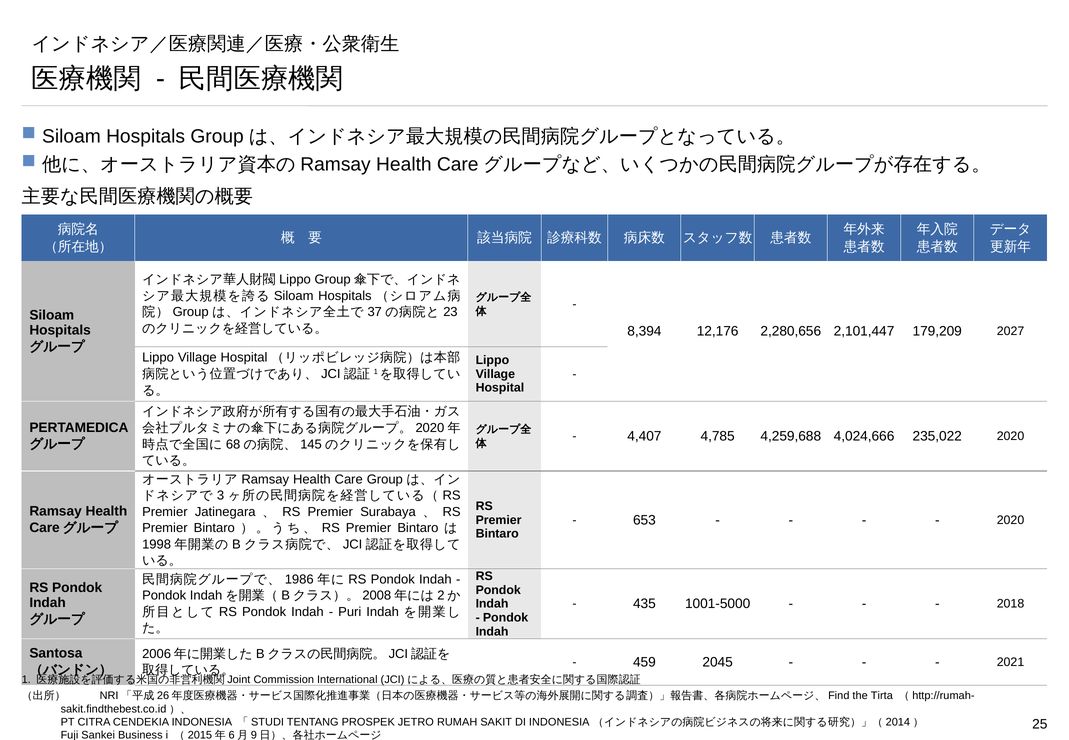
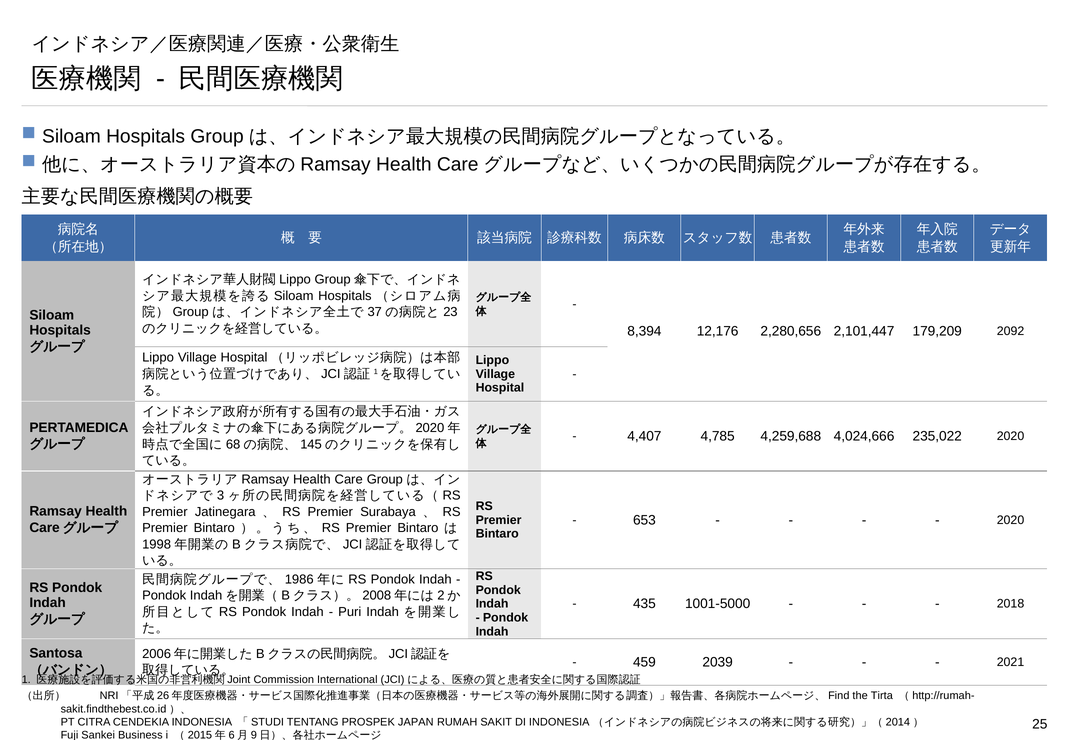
2027: 2027 -> 2092 (1011, 331)
2045: 2045 -> 2039 (718, 662)
JETRO: JETRO -> JAPAN (416, 722)
